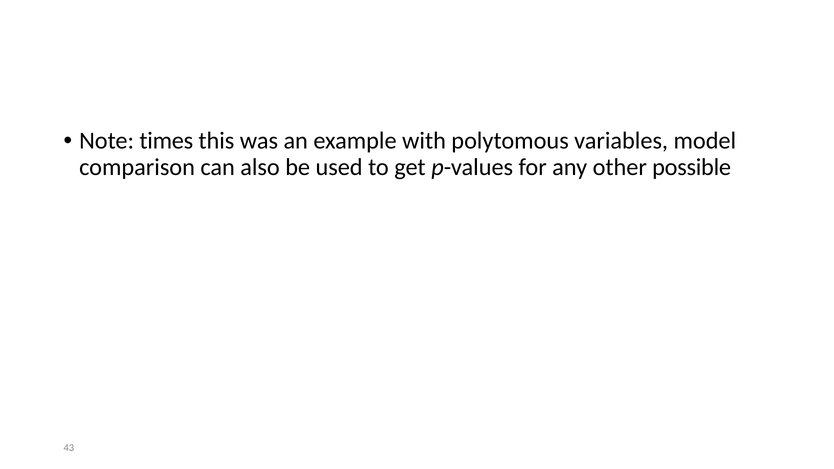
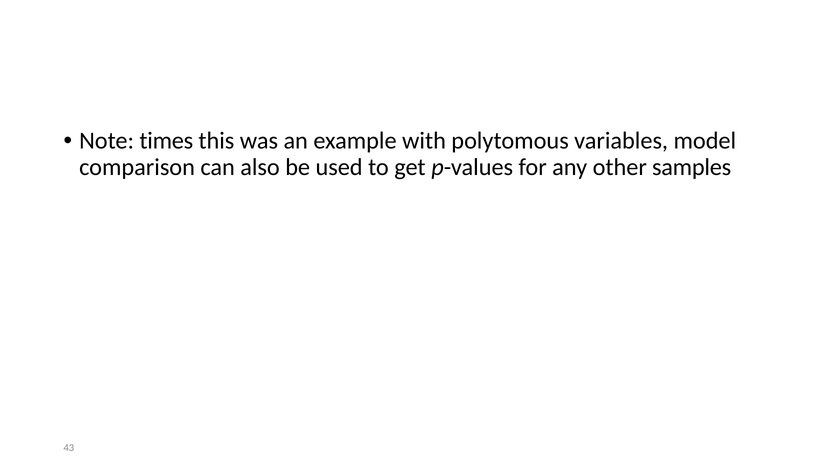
possible: possible -> samples (692, 167)
